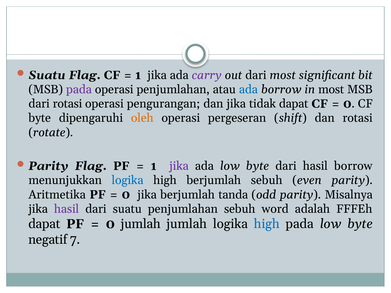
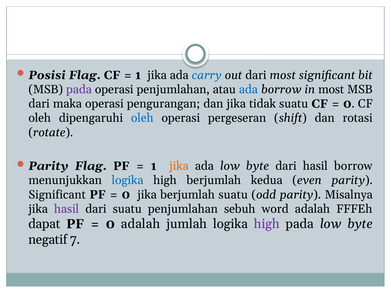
Suatu: Suatu -> Posisi (47, 75)
carry colour: purple -> blue (207, 75)
dari rotasi: rotasi -> maka (67, 104)
tidak dapat: dapat -> suatu (294, 104)
byte: byte -> oleh (40, 118)
oleh colour: orange -> blue (142, 118)
jika colour: purple -> orange (179, 166)
berjumlah sebuh: sebuh -> kedua (267, 180)
Aritmetika: Aritmetika -> Significant (57, 195)
berjumlah tanda: tanda -> suatu (233, 195)
0 jumlah: jumlah -> adalah (141, 224)
high colour: blue -> purple (267, 224)
